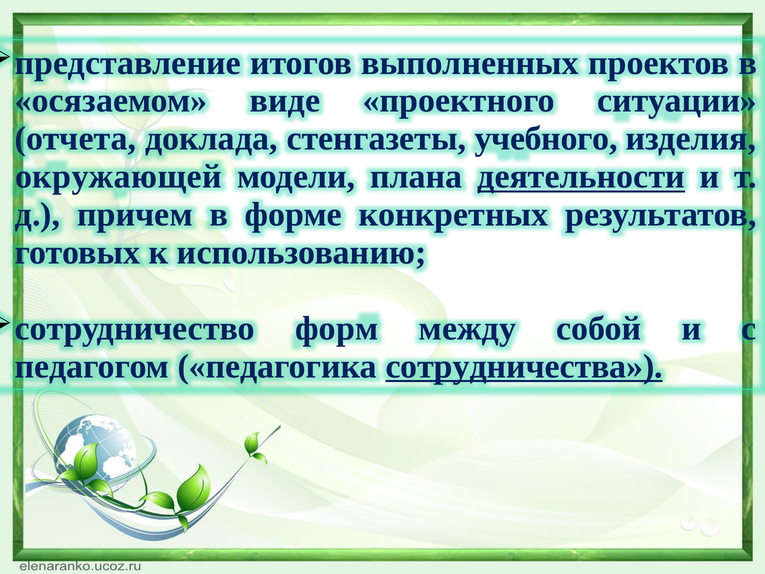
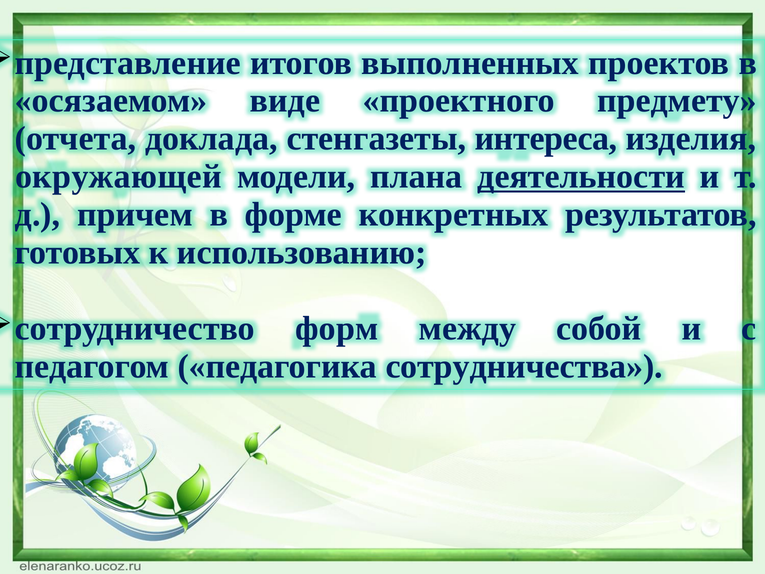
ситуации: ситуации -> предмету (677, 101)
учебного: учебного -> интереса (546, 139)
сотрудничества underline: present -> none (524, 366)
